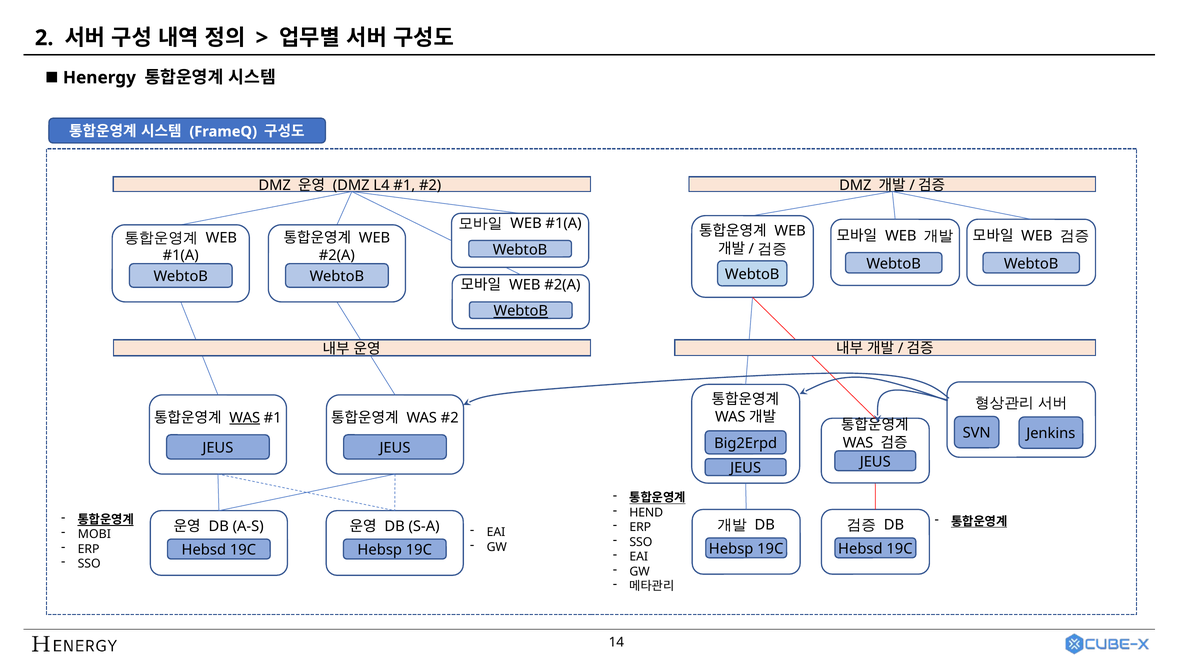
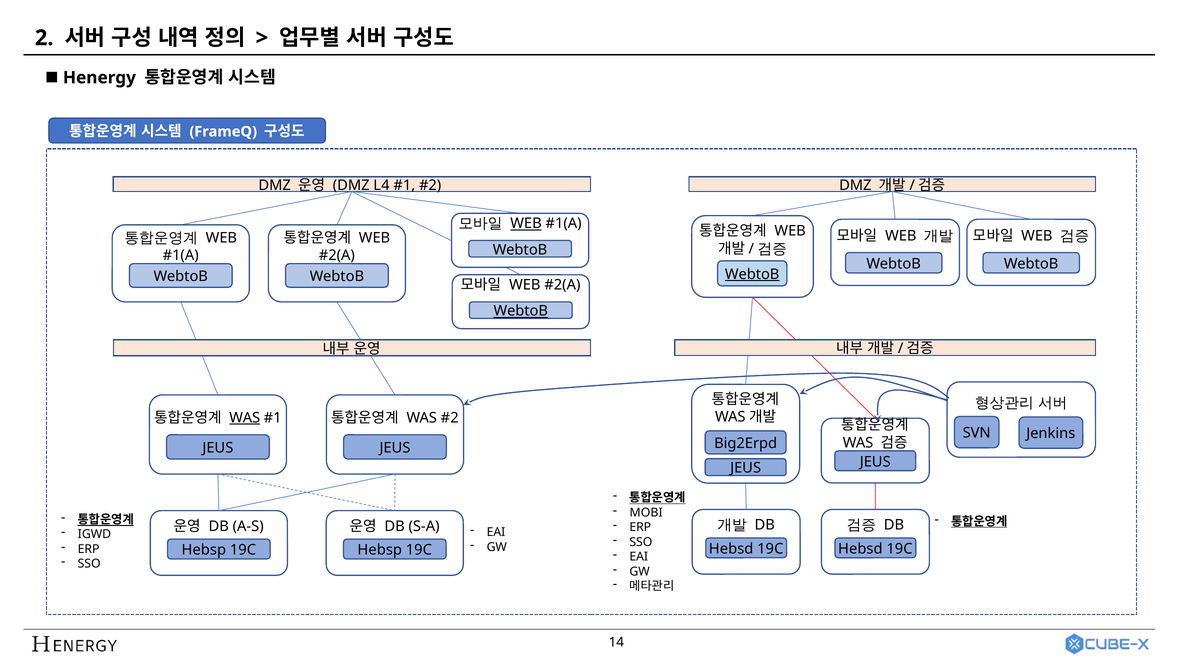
WEB underline: none -> present (526, 224)
WebtoB underline: none -> present (752, 274)
HEND: HEND -> MOBI (646, 513)
MOBI: MOBI -> IGWD (94, 534)
Hebsp: Hebsp -> Hebsd (731, 549)
Hebsd: Hebsd -> Hebsp (204, 550)
